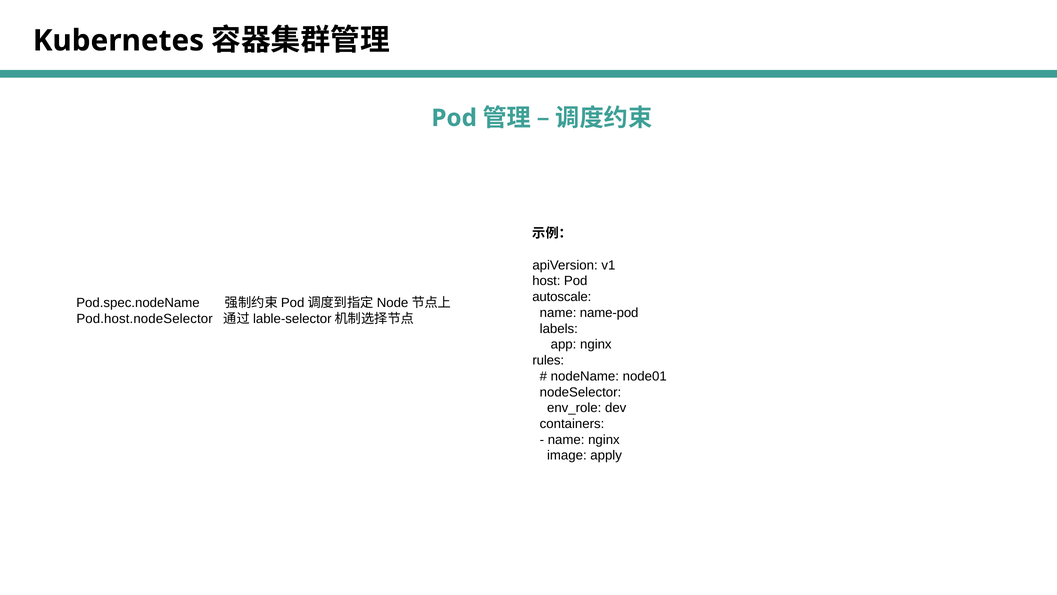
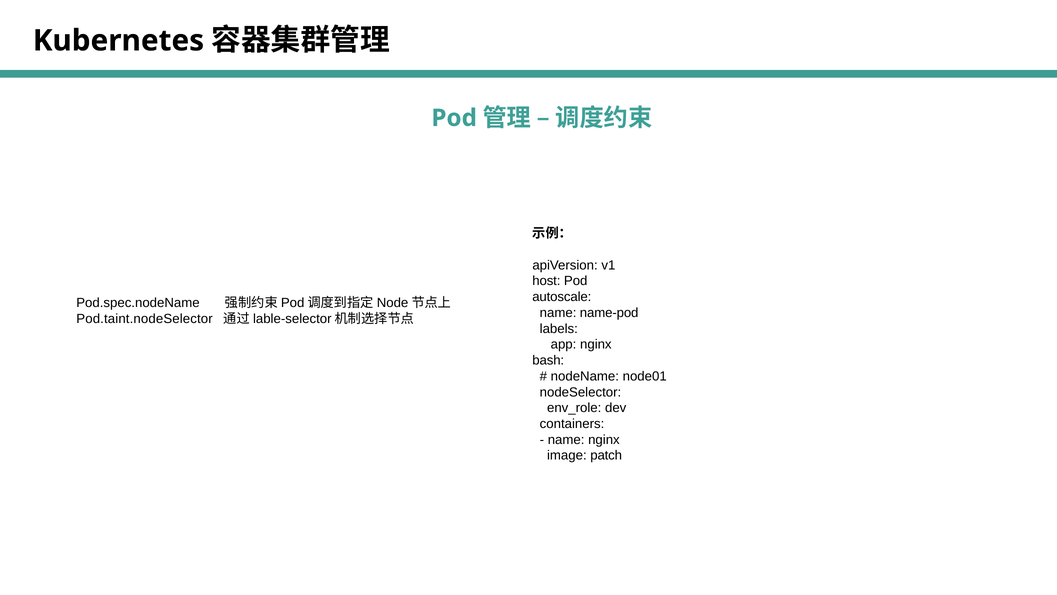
Pod.host.nodeSelector: Pod.host.nodeSelector -> Pod.taint.nodeSelector (145, 319)
rules: rules -> bash (548, 360)
apply: apply -> patch (606, 455)
